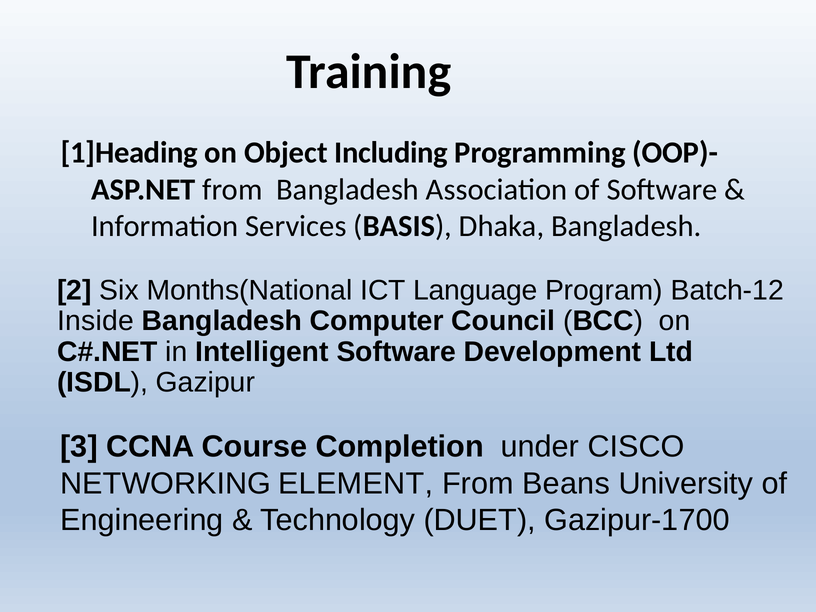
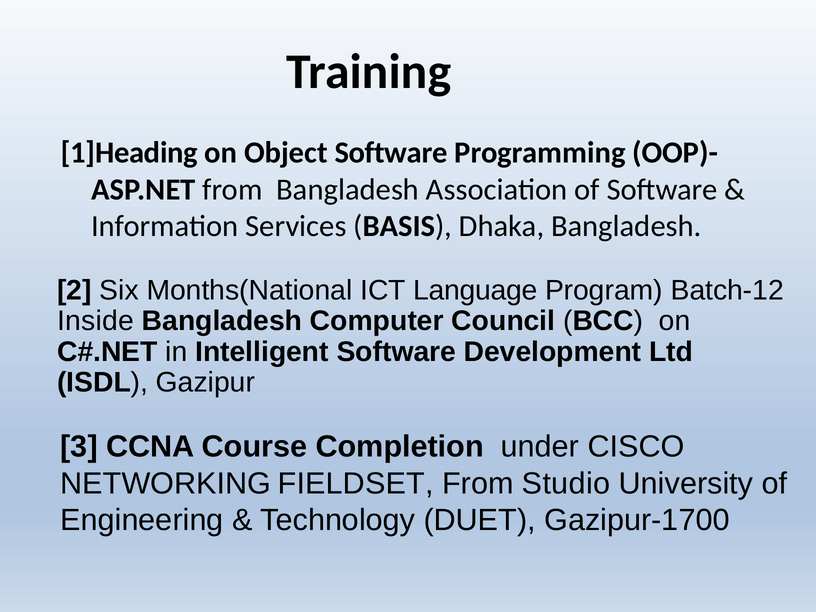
Object Including: Including -> Software (391, 153)
ELEMENT: ELEMENT -> FIELDSET (356, 483)
Beans: Beans -> Studio (566, 483)
